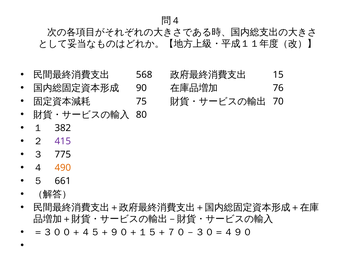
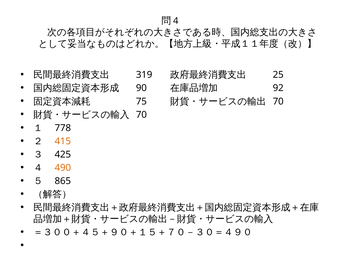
568: 568 -> 319 (144, 75)
15: 15 -> 25 (278, 75)
76: 76 -> 92 (278, 88)
80: 80 -> 70 (141, 115)
382: 382 -> 778 (63, 128)
415 colour: purple -> orange (63, 141)
775: 775 -> 425 (63, 155)
661: 661 -> 865 (63, 181)
